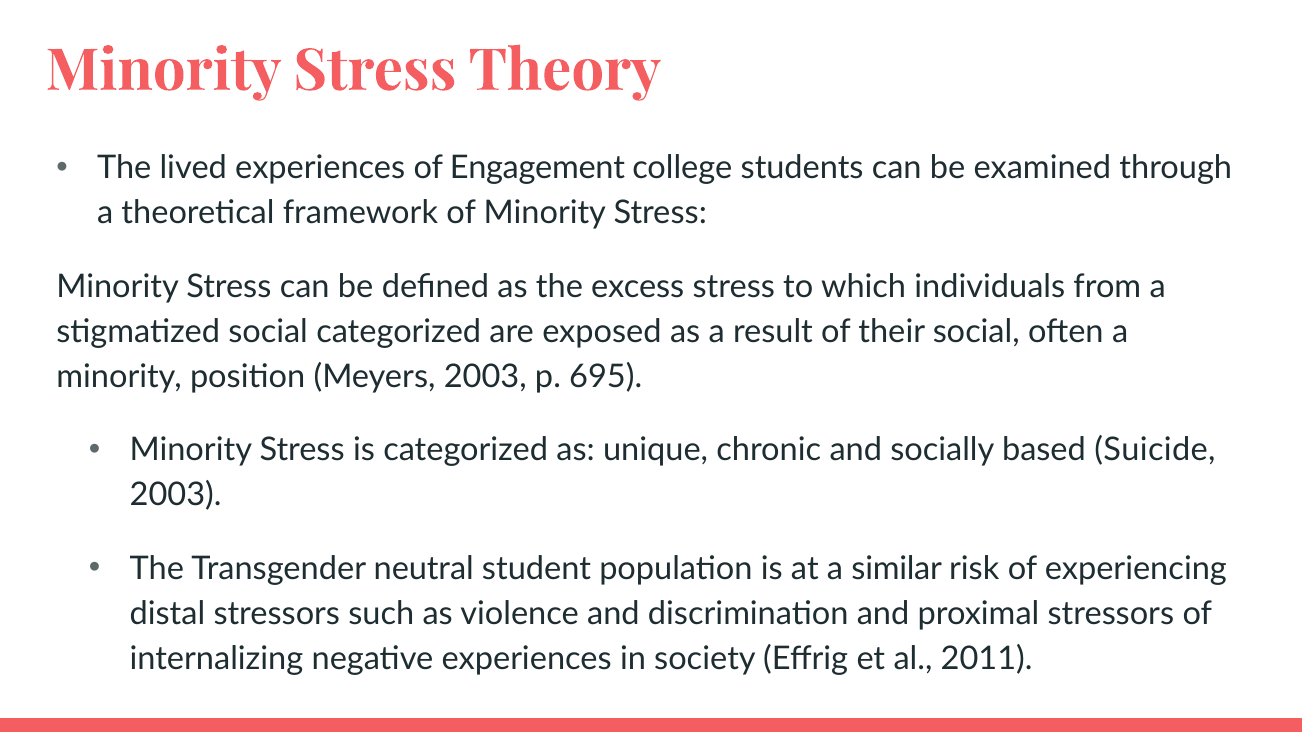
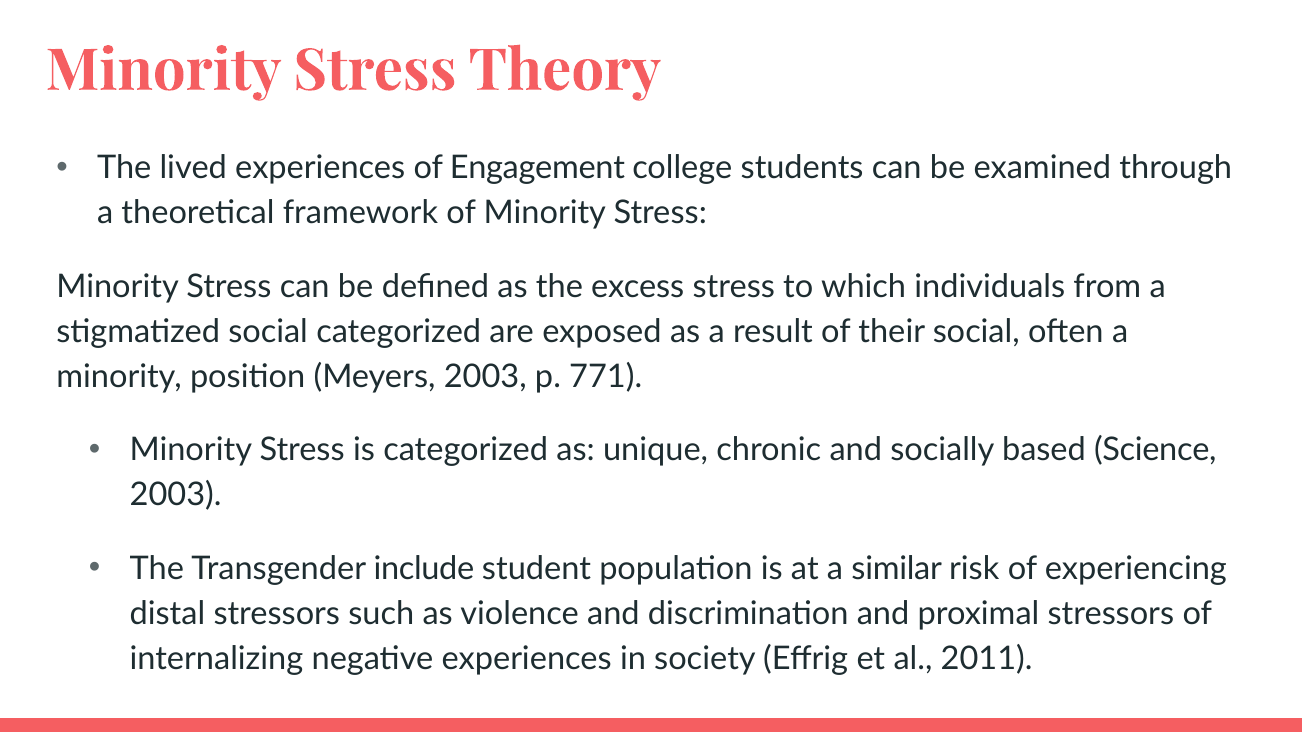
695: 695 -> 771 (606, 377)
Suicide: Suicide -> Science (1155, 450)
neutral: neutral -> include (424, 569)
